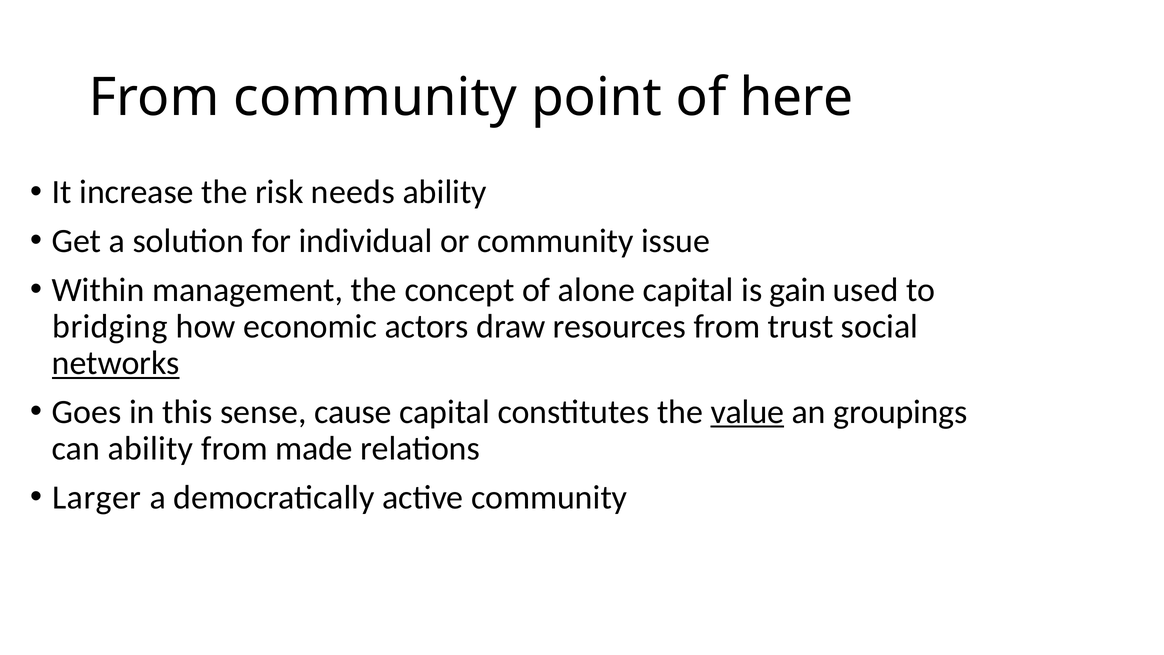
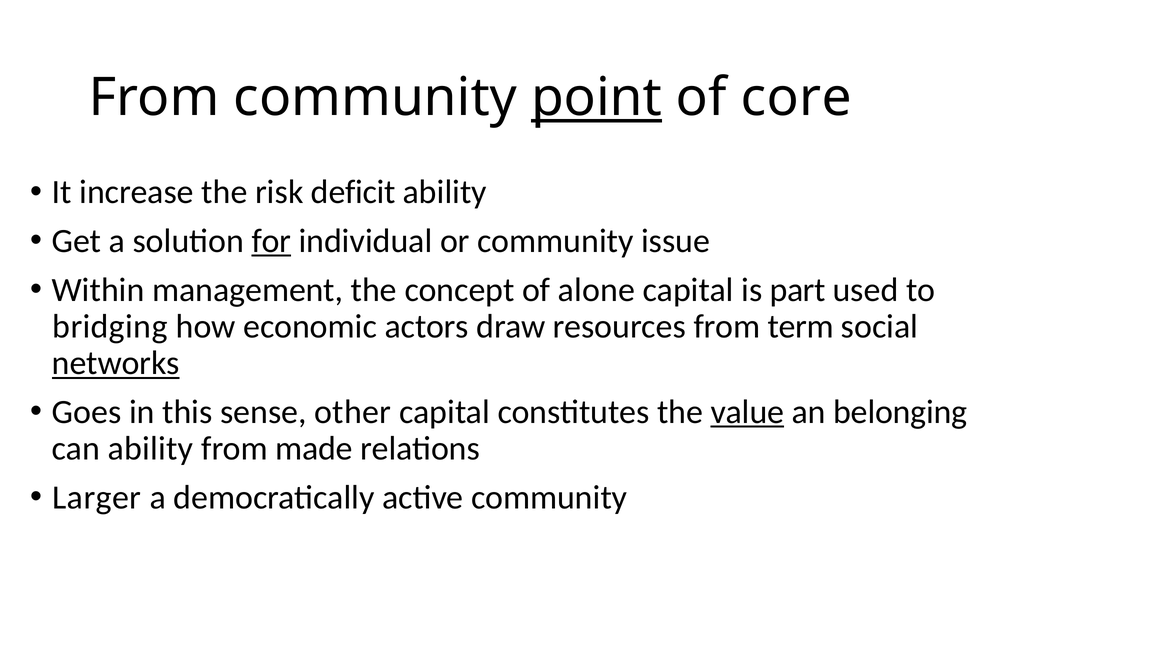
point underline: none -> present (597, 98)
here: here -> core (796, 98)
needs: needs -> deficit (353, 192)
for underline: none -> present (271, 241)
gain: gain -> part (798, 290)
trust: trust -> term (801, 326)
cause: cause -> other (353, 412)
groupings: groupings -> belonging (900, 412)
